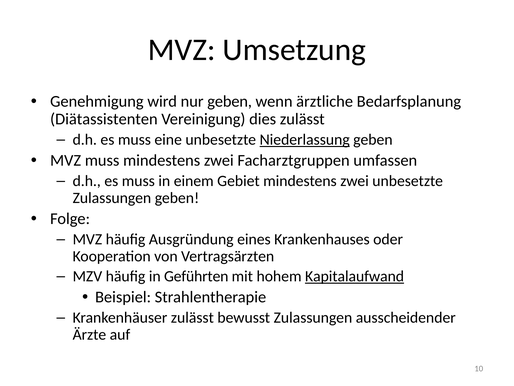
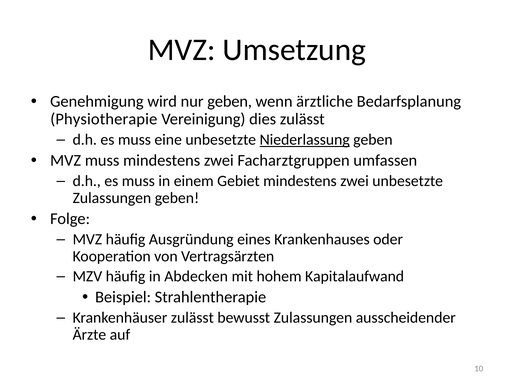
Diätassistenten: Diätassistenten -> Physiotherapie (104, 119)
Geführten: Geführten -> Abdecken (196, 276)
Kapitalaufwand underline: present -> none (355, 276)
